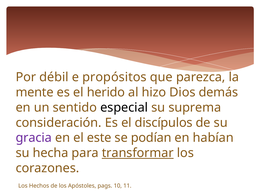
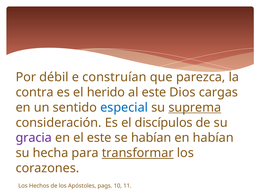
propósitos: propósitos -> construían (114, 77)
mente: mente -> contra (35, 92)
al hizo: hizo -> este (154, 92)
demás: demás -> cargas (218, 92)
especial colour: black -> blue (124, 107)
suprema underline: none -> present (195, 107)
se podían: podían -> habían (151, 138)
